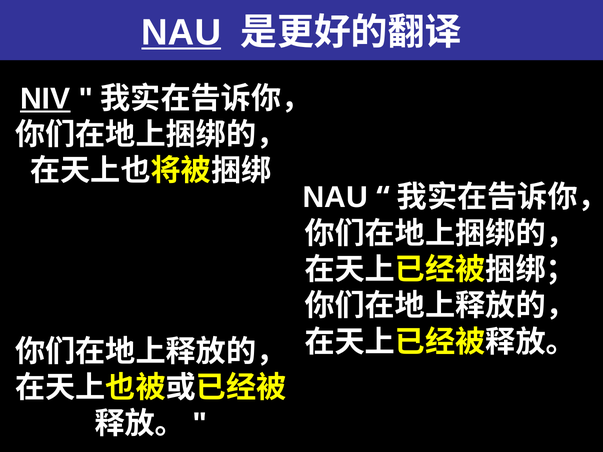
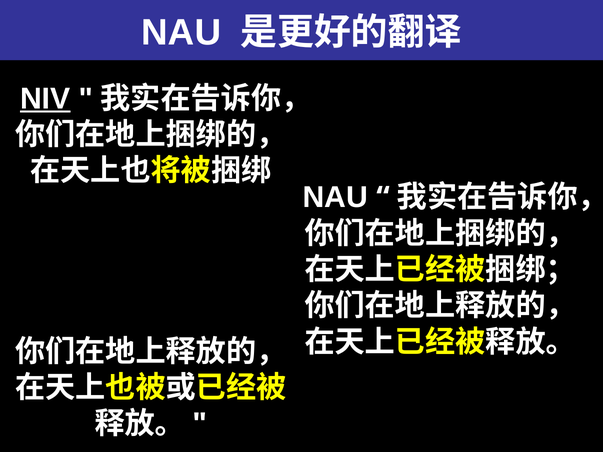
NAU underline: present -> none (181, 33)
